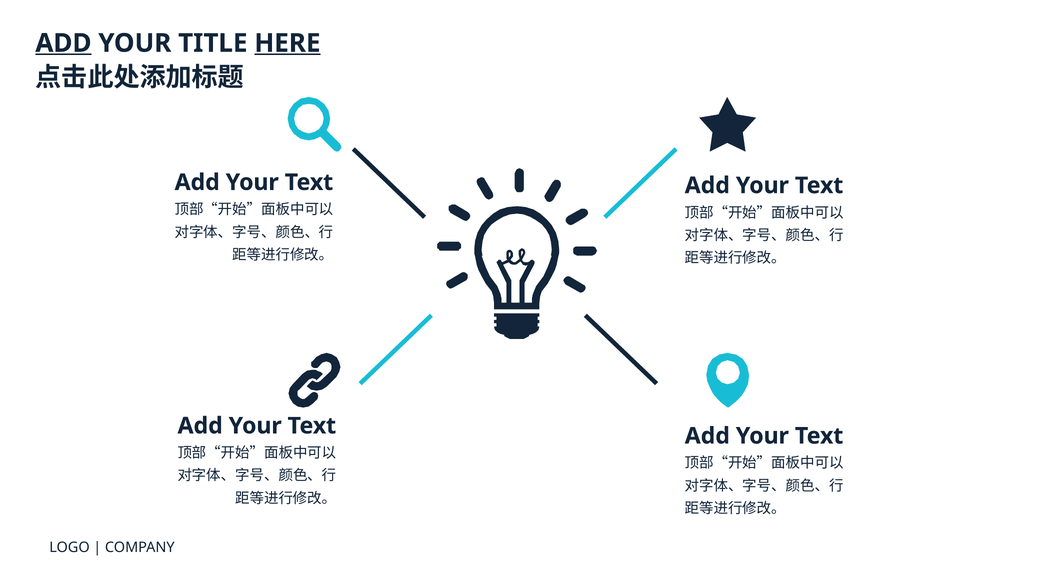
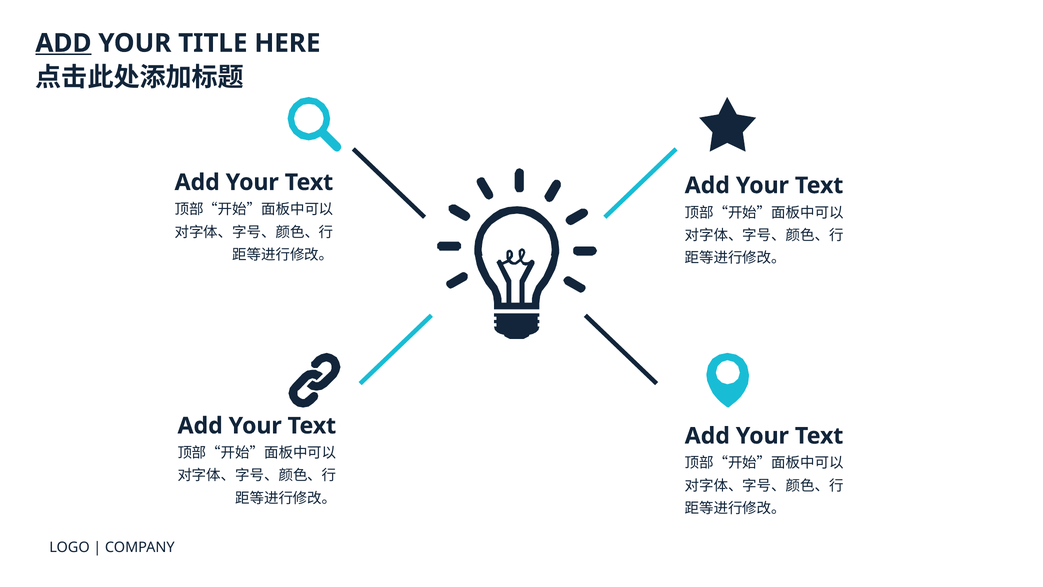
HERE underline: present -> none (287, 43)
